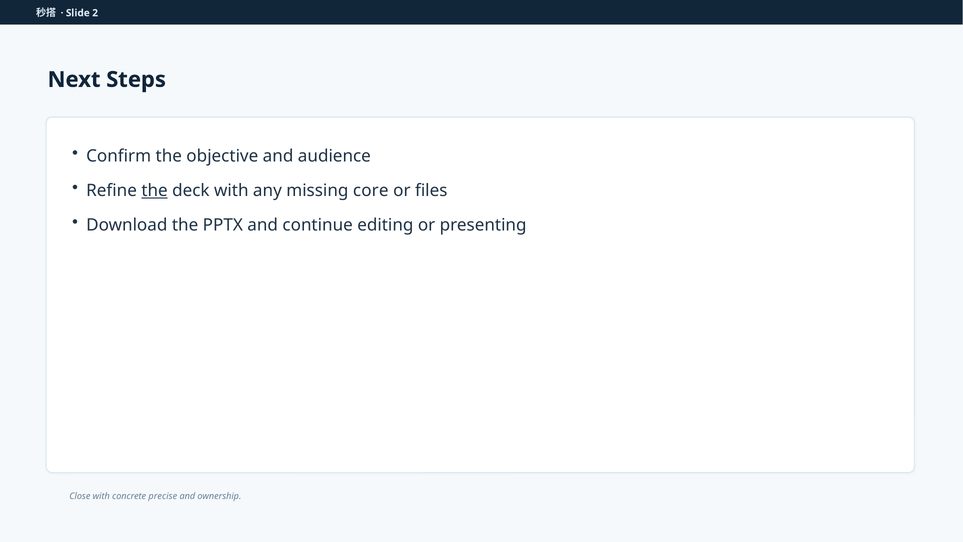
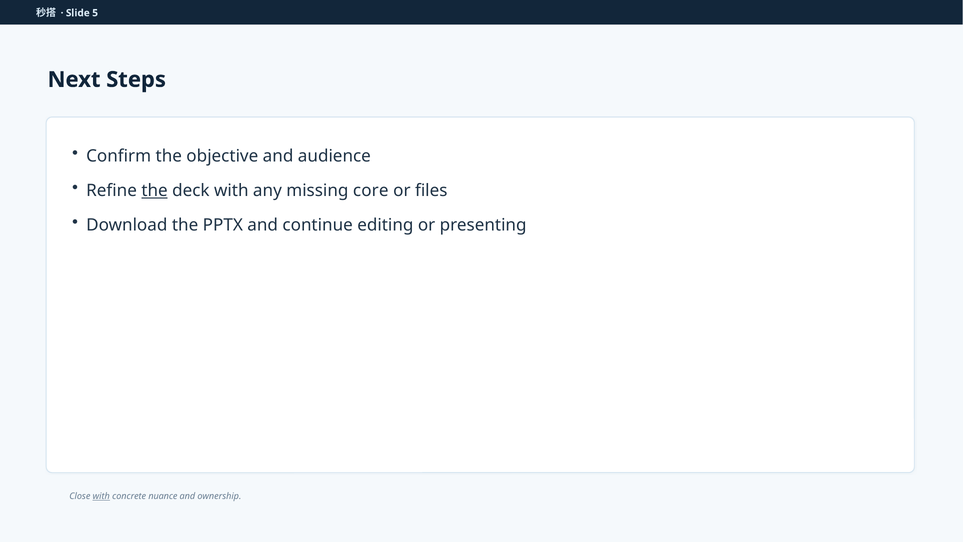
2: 2 -> 5 (95, 13)
with underline: none -> present (101, 496)
precise: precise -> nuance (163, 496)
